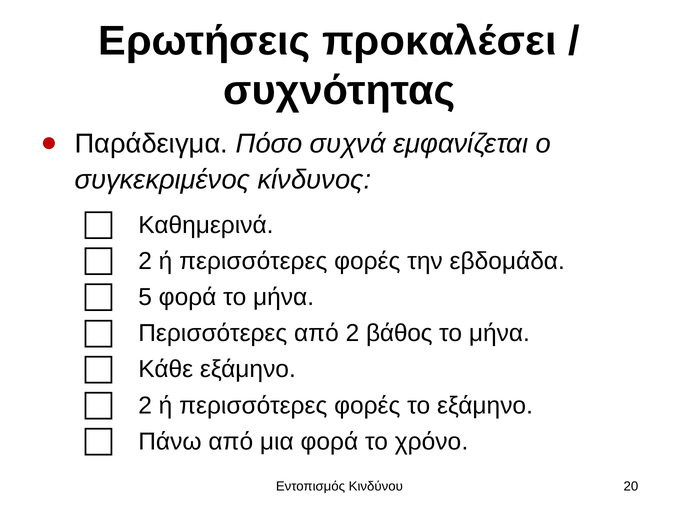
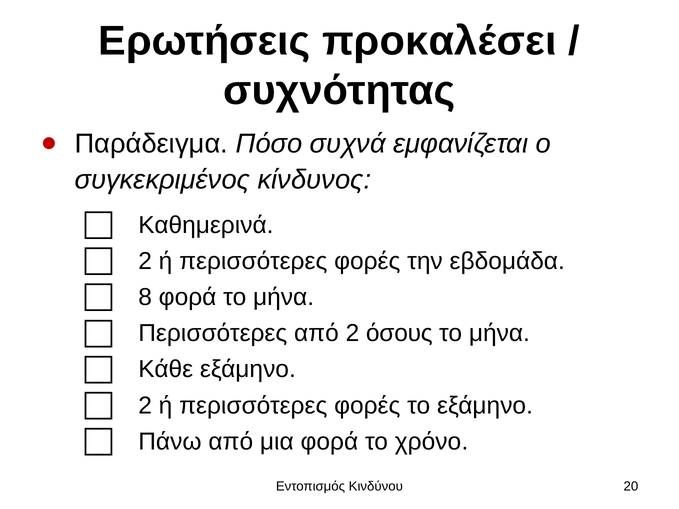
5: 5 -> 8 (145, 297)
βάθος: βάθος -> όσους (399, 333)
